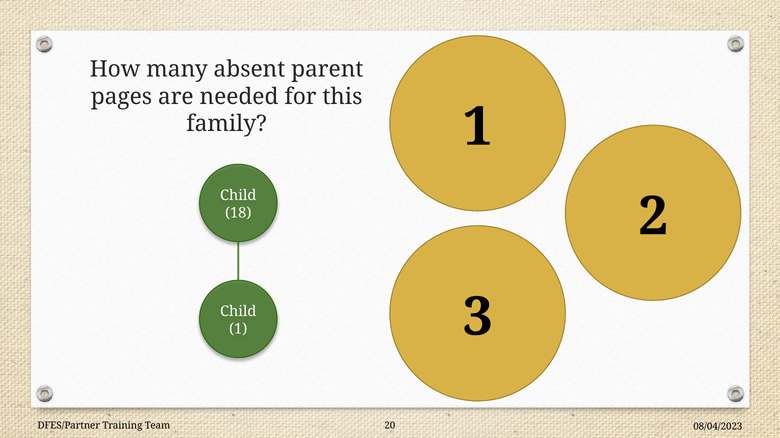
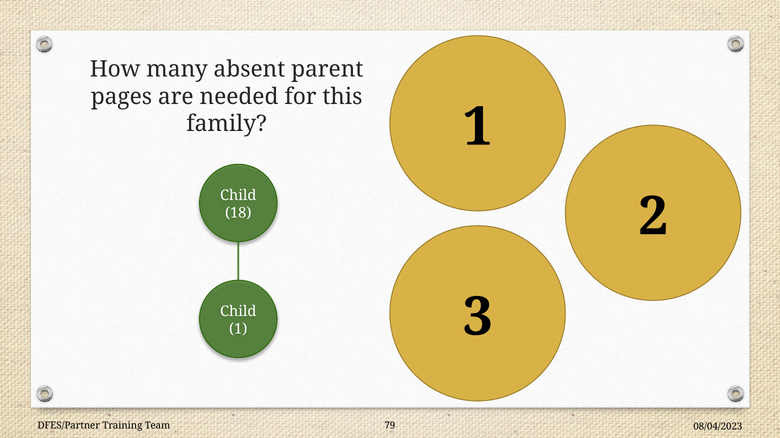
20: 20 -> 79 (390, 426)
